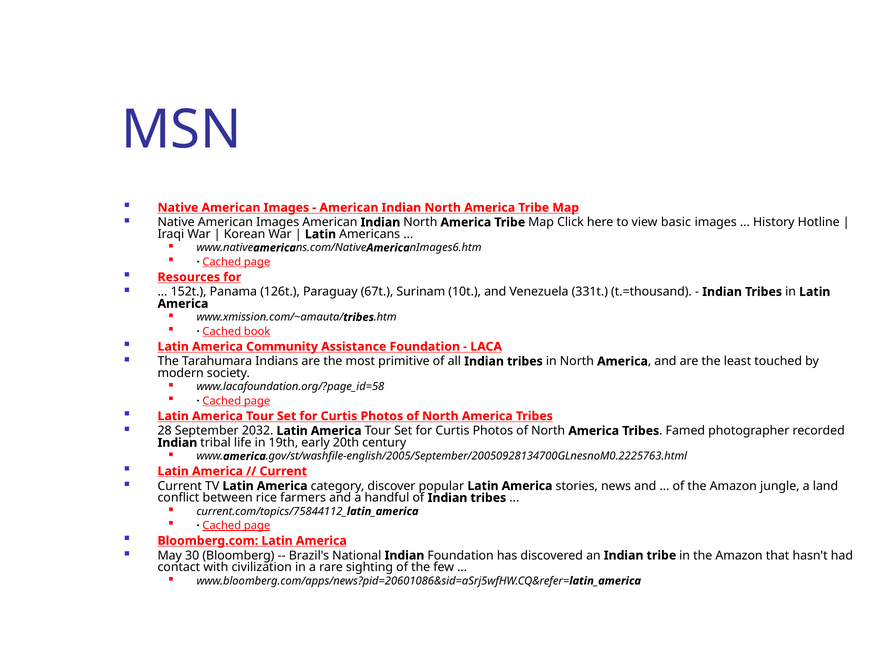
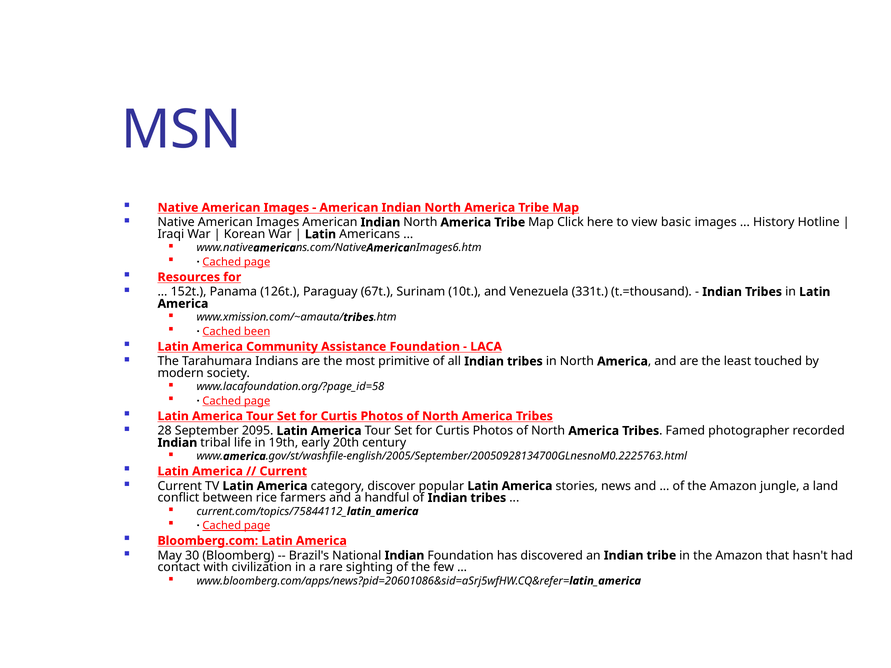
book: book -> been (257, 331)
2032: 2032 -> 2095 (258, 431)
